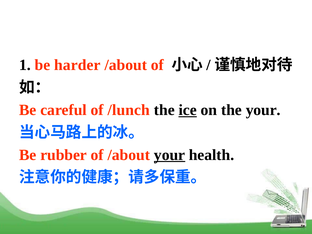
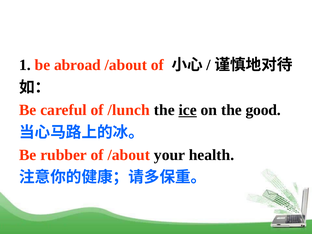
harder: harder -> abroad (77, 65)
the your: your -> good (263, 110)
your underline: present -> none (170, 155)
